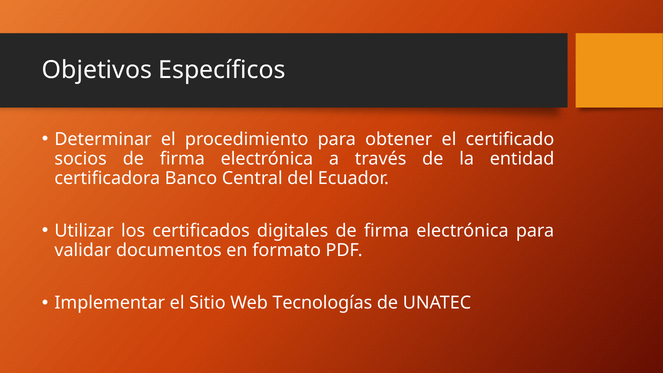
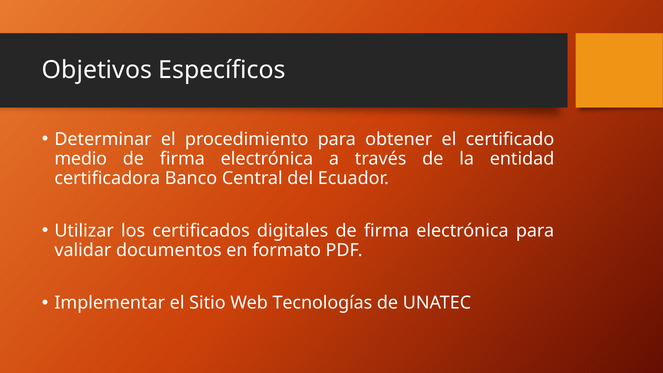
socios: socios -> medio (81, 159)
